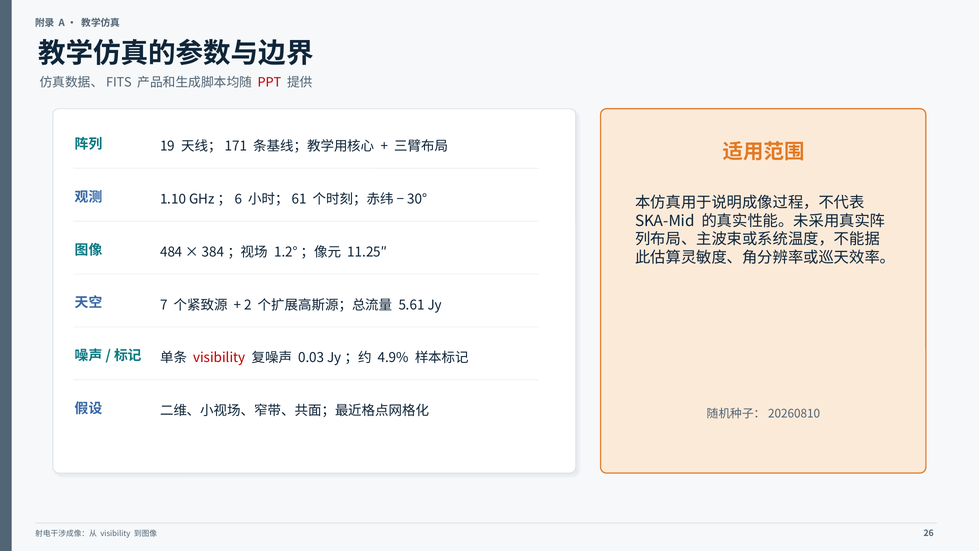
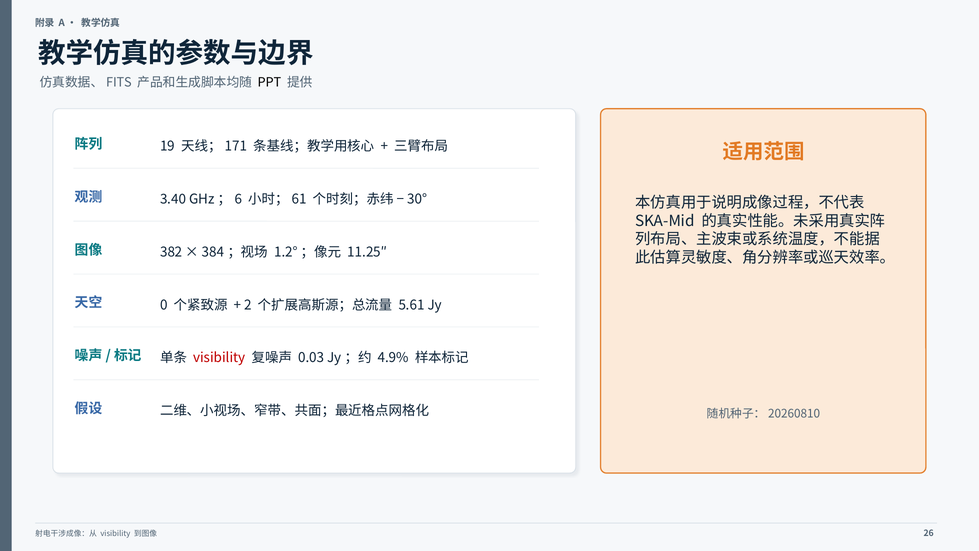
PPT colour: red -> black (270, 83)
1.10: 1.10 -> 3.40 (173, 199)
484: 484 -> 382 (171, 252)
7: 7 -> 0 (164, 305)
